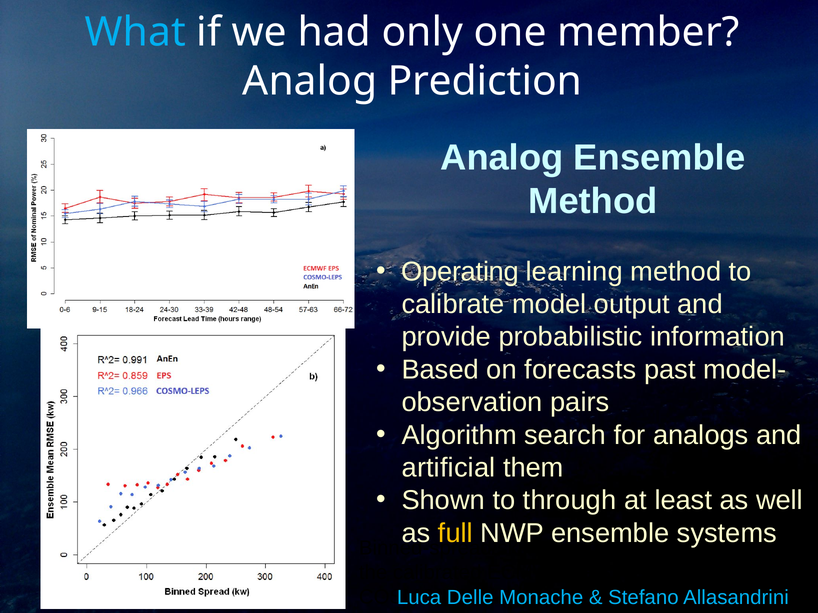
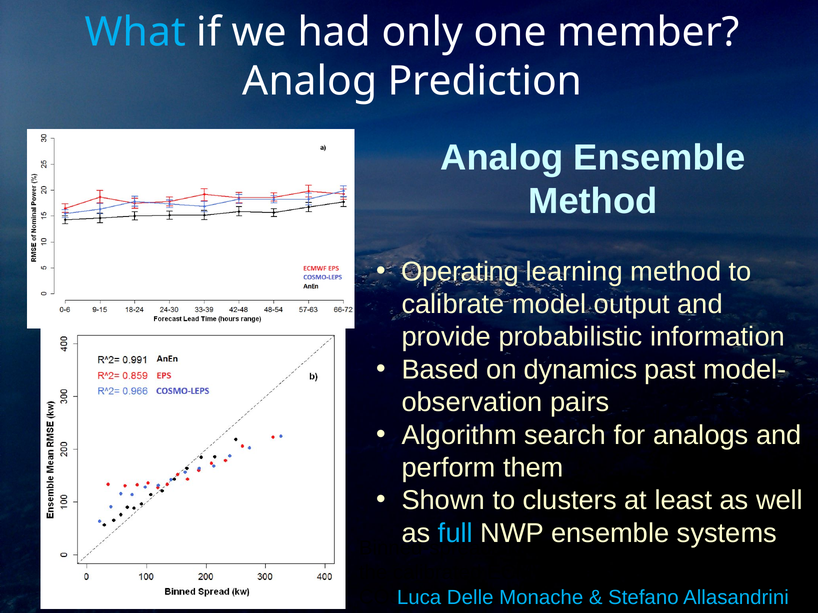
forecasts: forecasts -> dynamics (581, 370)
artificial: artificial -> perform (449, 468)
through: through -> clusters (570, 501)
full colour: yellow -> light blue (455, 534)
